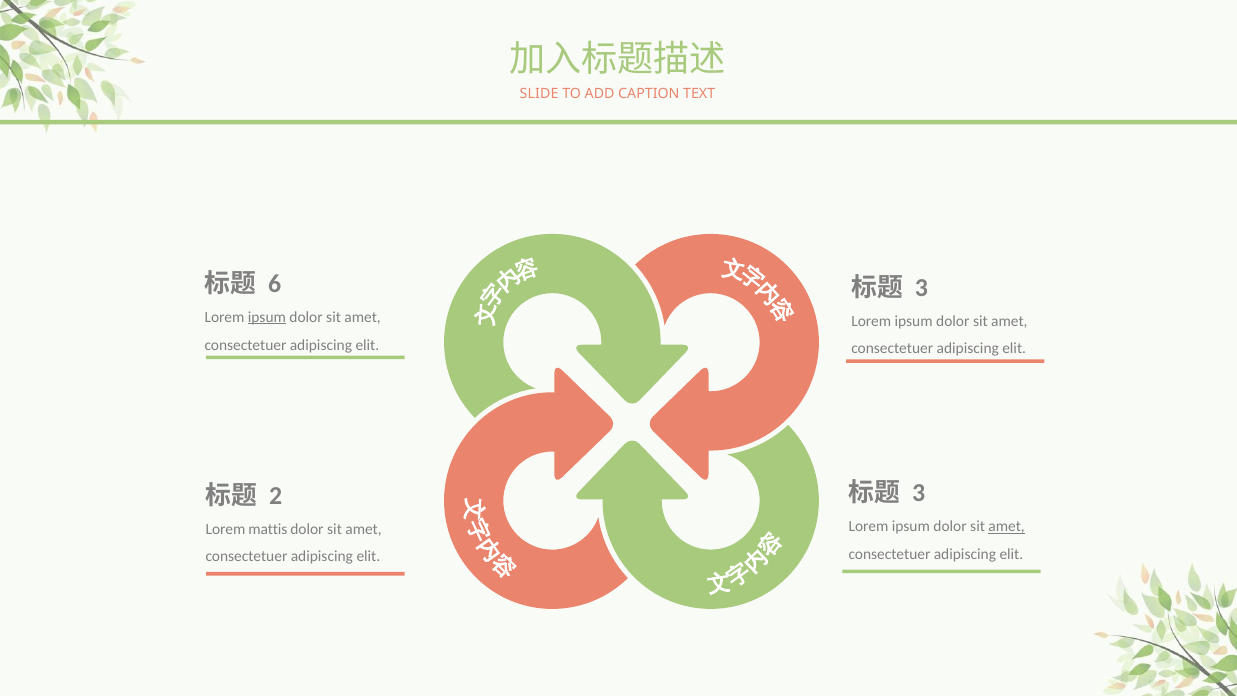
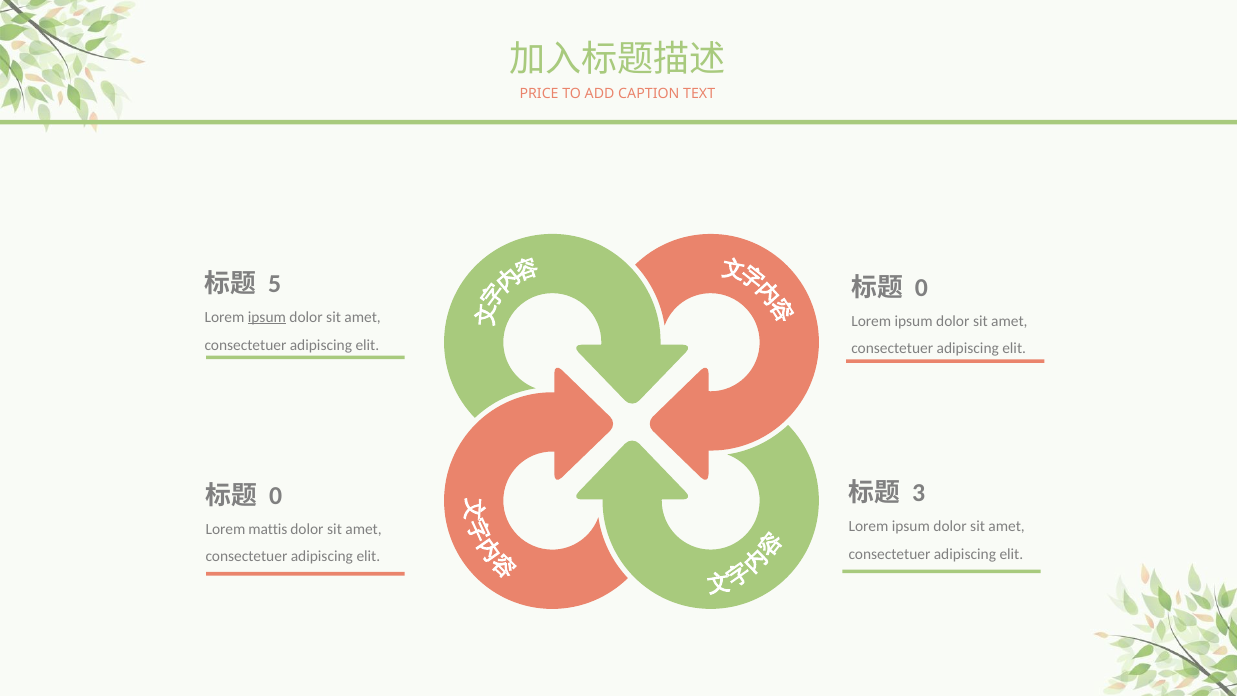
SLIDE: SLIDE -> PRICE (539, 93)
6: 6 -> 5 (275, 284)
3: 3 -> 0 (921, 288)
2: 2 -> 0 (276, 496)
amet underline: present -> none (1007, 527)
